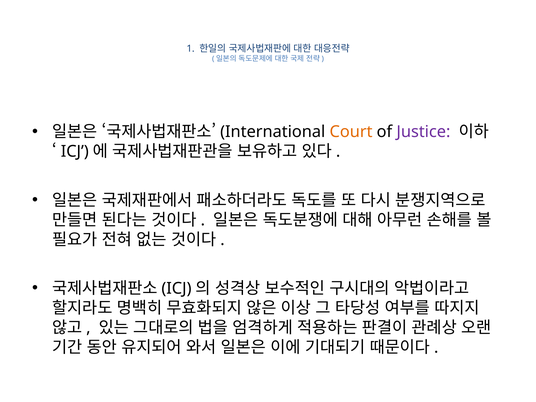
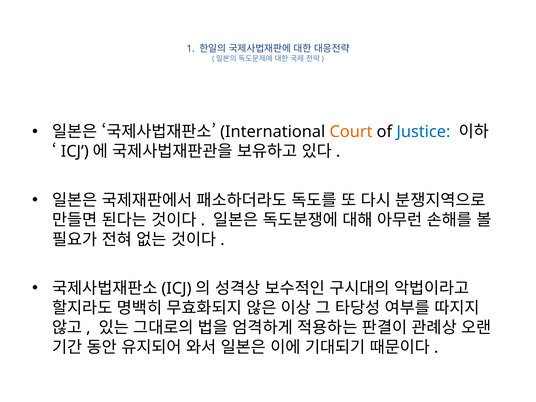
Justice colour: purple -> blue (423, 132)
